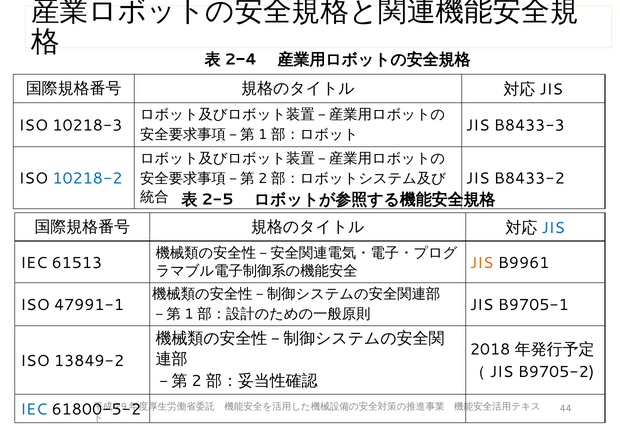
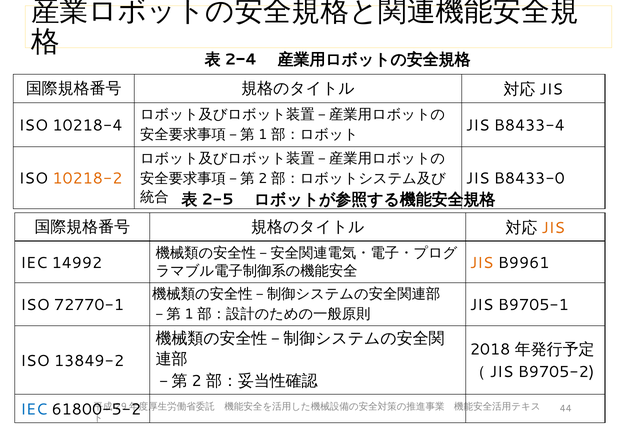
10218-3: 10218-3 -> 10218-4 (87, 126)
B8433-3: B8433-3 -> B8433-4 (529, 126)
10218-2 colour: blue -> orange (87, 179)
B8433-2: B8433-2 -> B8433-0 (529, 179)
JIS colour: blue -> orange (553, 228)
61513: 61513 -> 14992 (77, 263)
47991-1: 47991-1 -> 72770-1 (89, 305)
